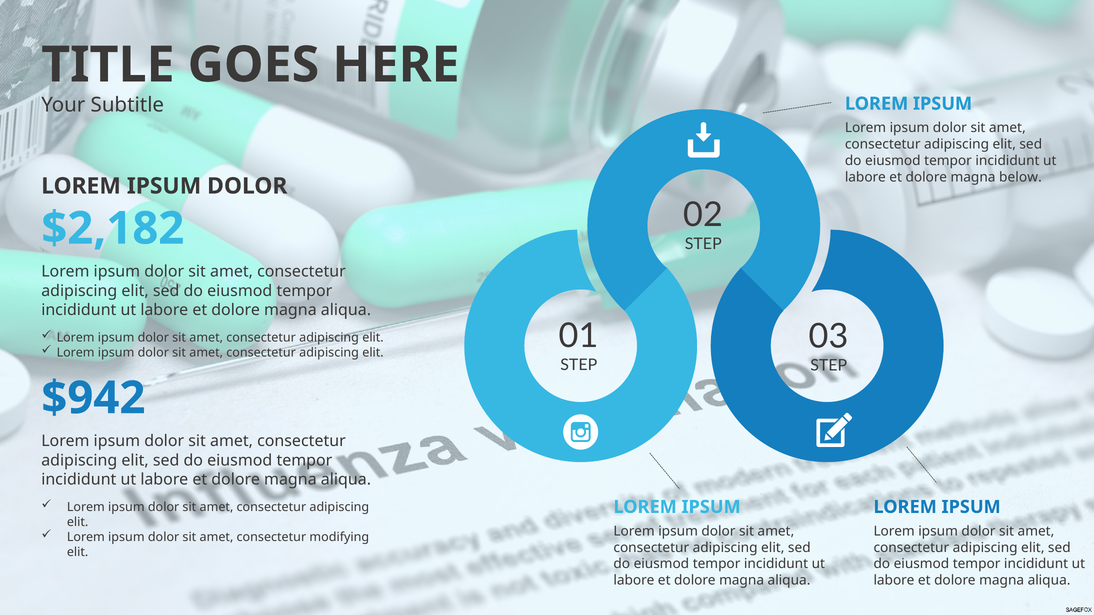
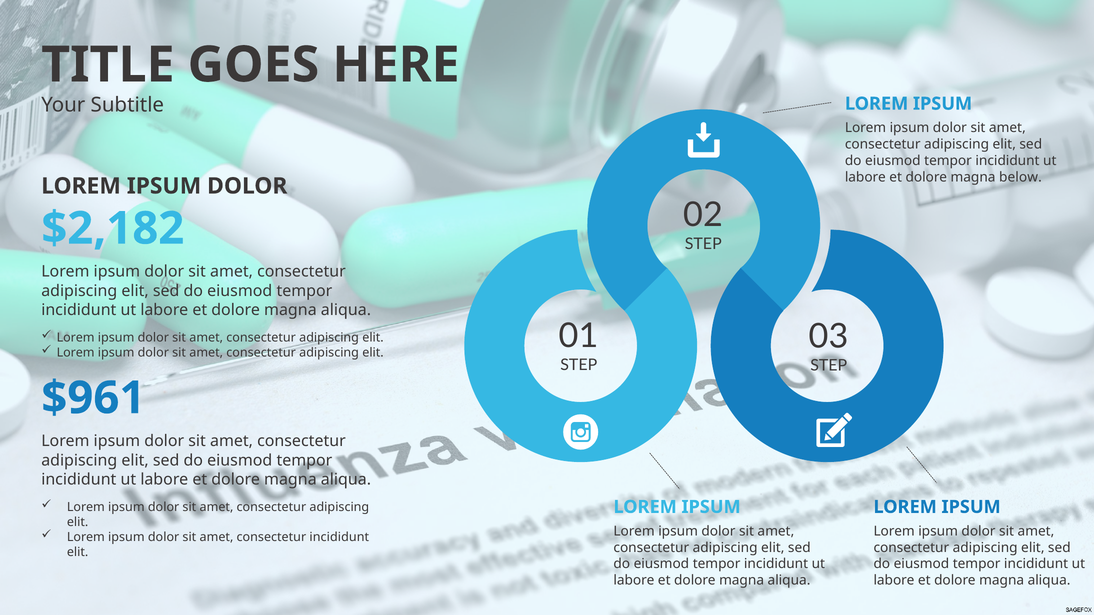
$942: $942 -> $961 (93, 398)
consectetur modifying: modifying -> incididunt (339, 538)
